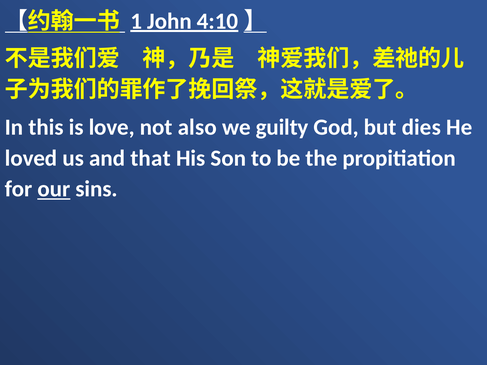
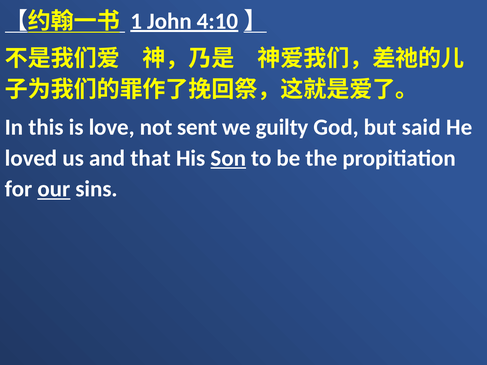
also: also -> sent (197, 127)
dies: dies -> said (421, 127)
Son underline: none -> present (228, 158)
